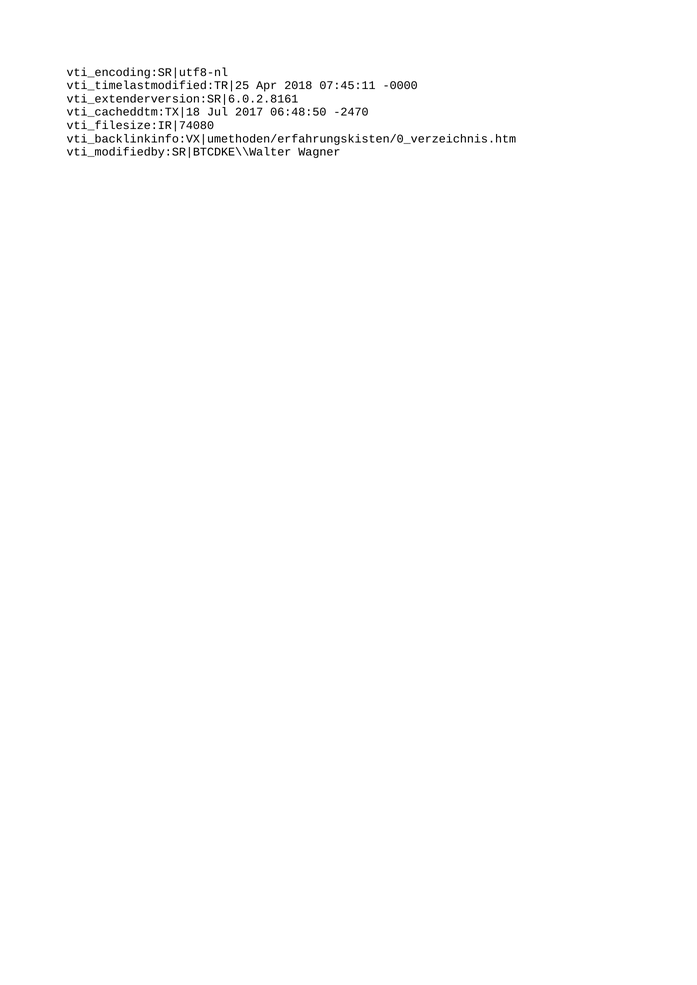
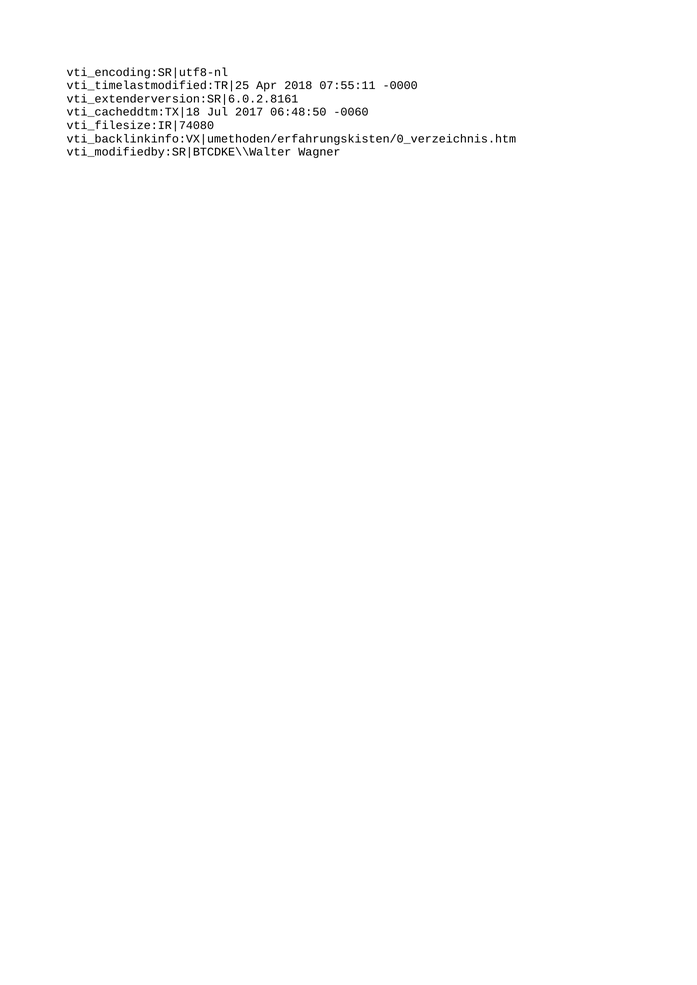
07:45:11: 07:45:11 -> 07:55:11 (348, 86)
-2470: -2470 -> -0060 (351, 112)
